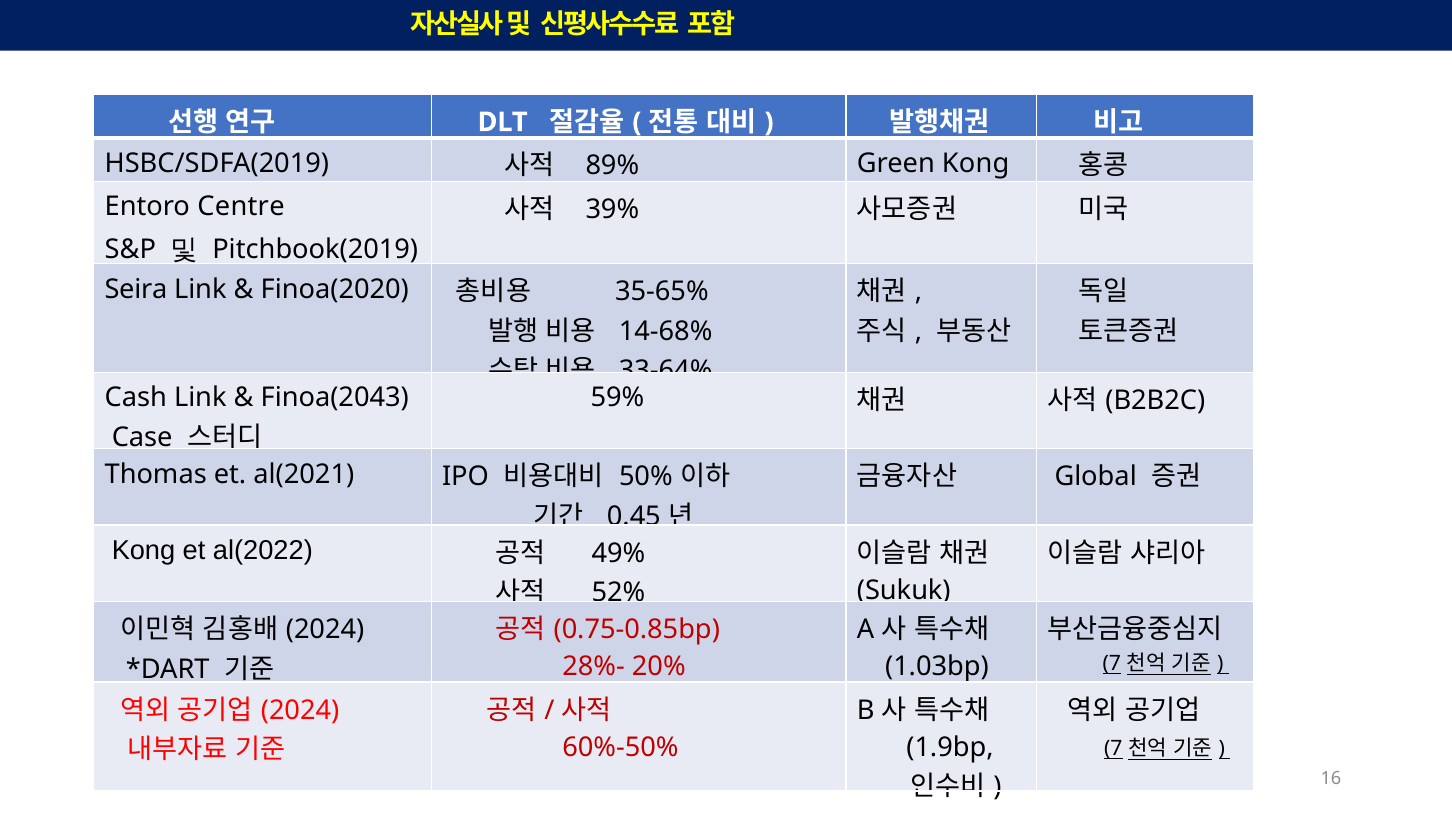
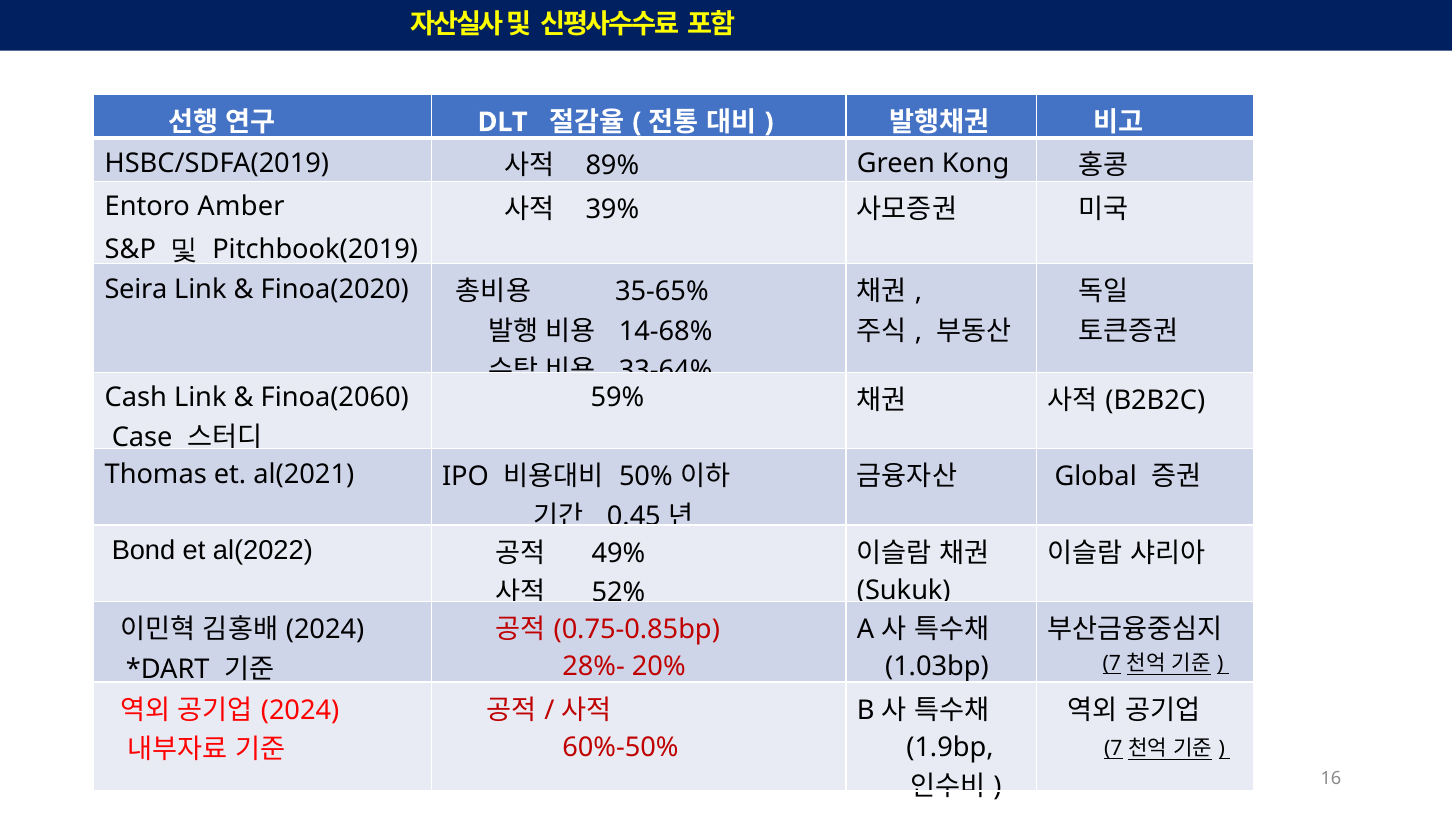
Centre: Centre -> Amber (241, 207)
Finoa(2043: Finoa(2043 -> Finoa(2060 (335, 398)
Kong: Kong -> Bond (143, 550)
